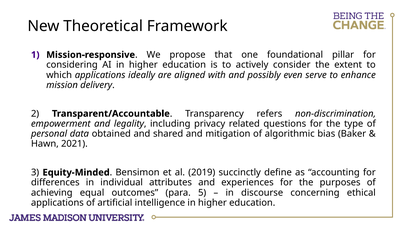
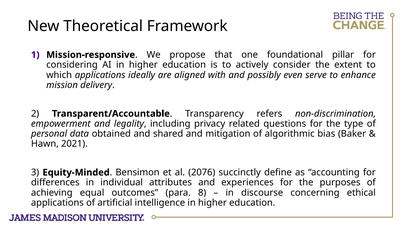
2019: 2019 -> 2076 (202, 172)
5: 5 -> 8 (202, 193)
